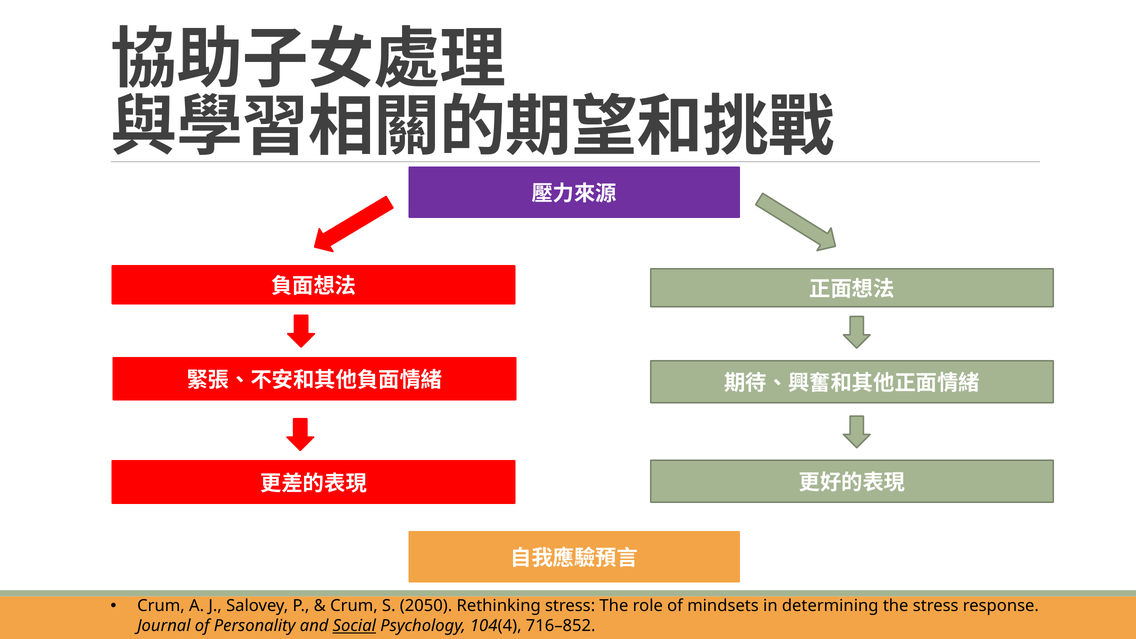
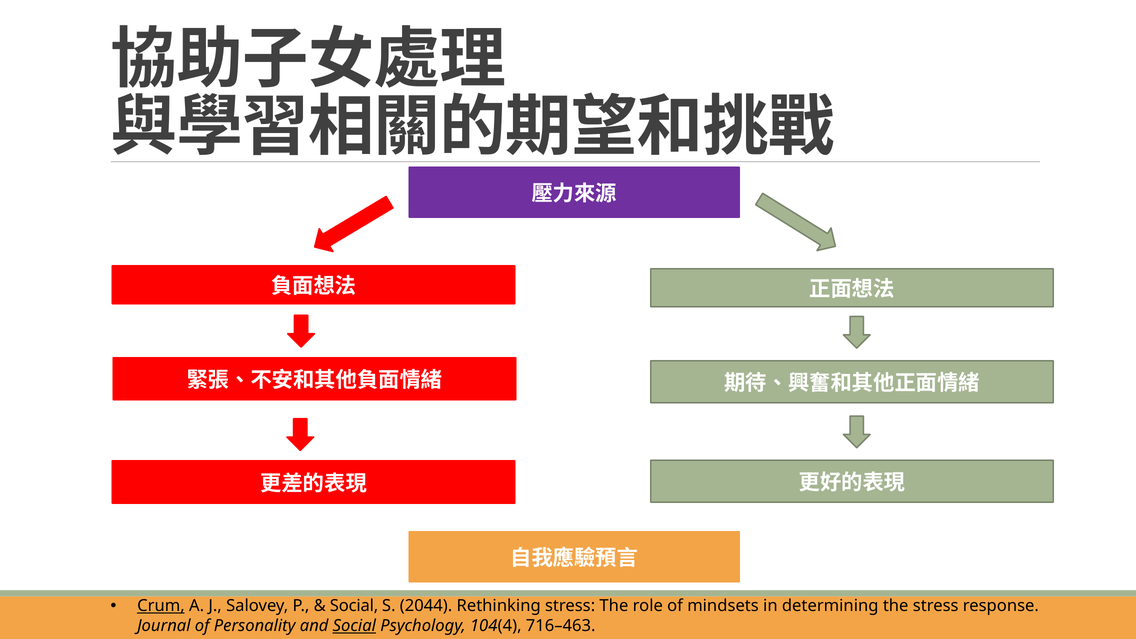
Crum underline: none -> present (161, 606)
Crum: Crum -> Social (354, 606)
2050: 2050 -> 2044 (426, 606)
716–852: 716–852 -> 716–463 (561, 626)
